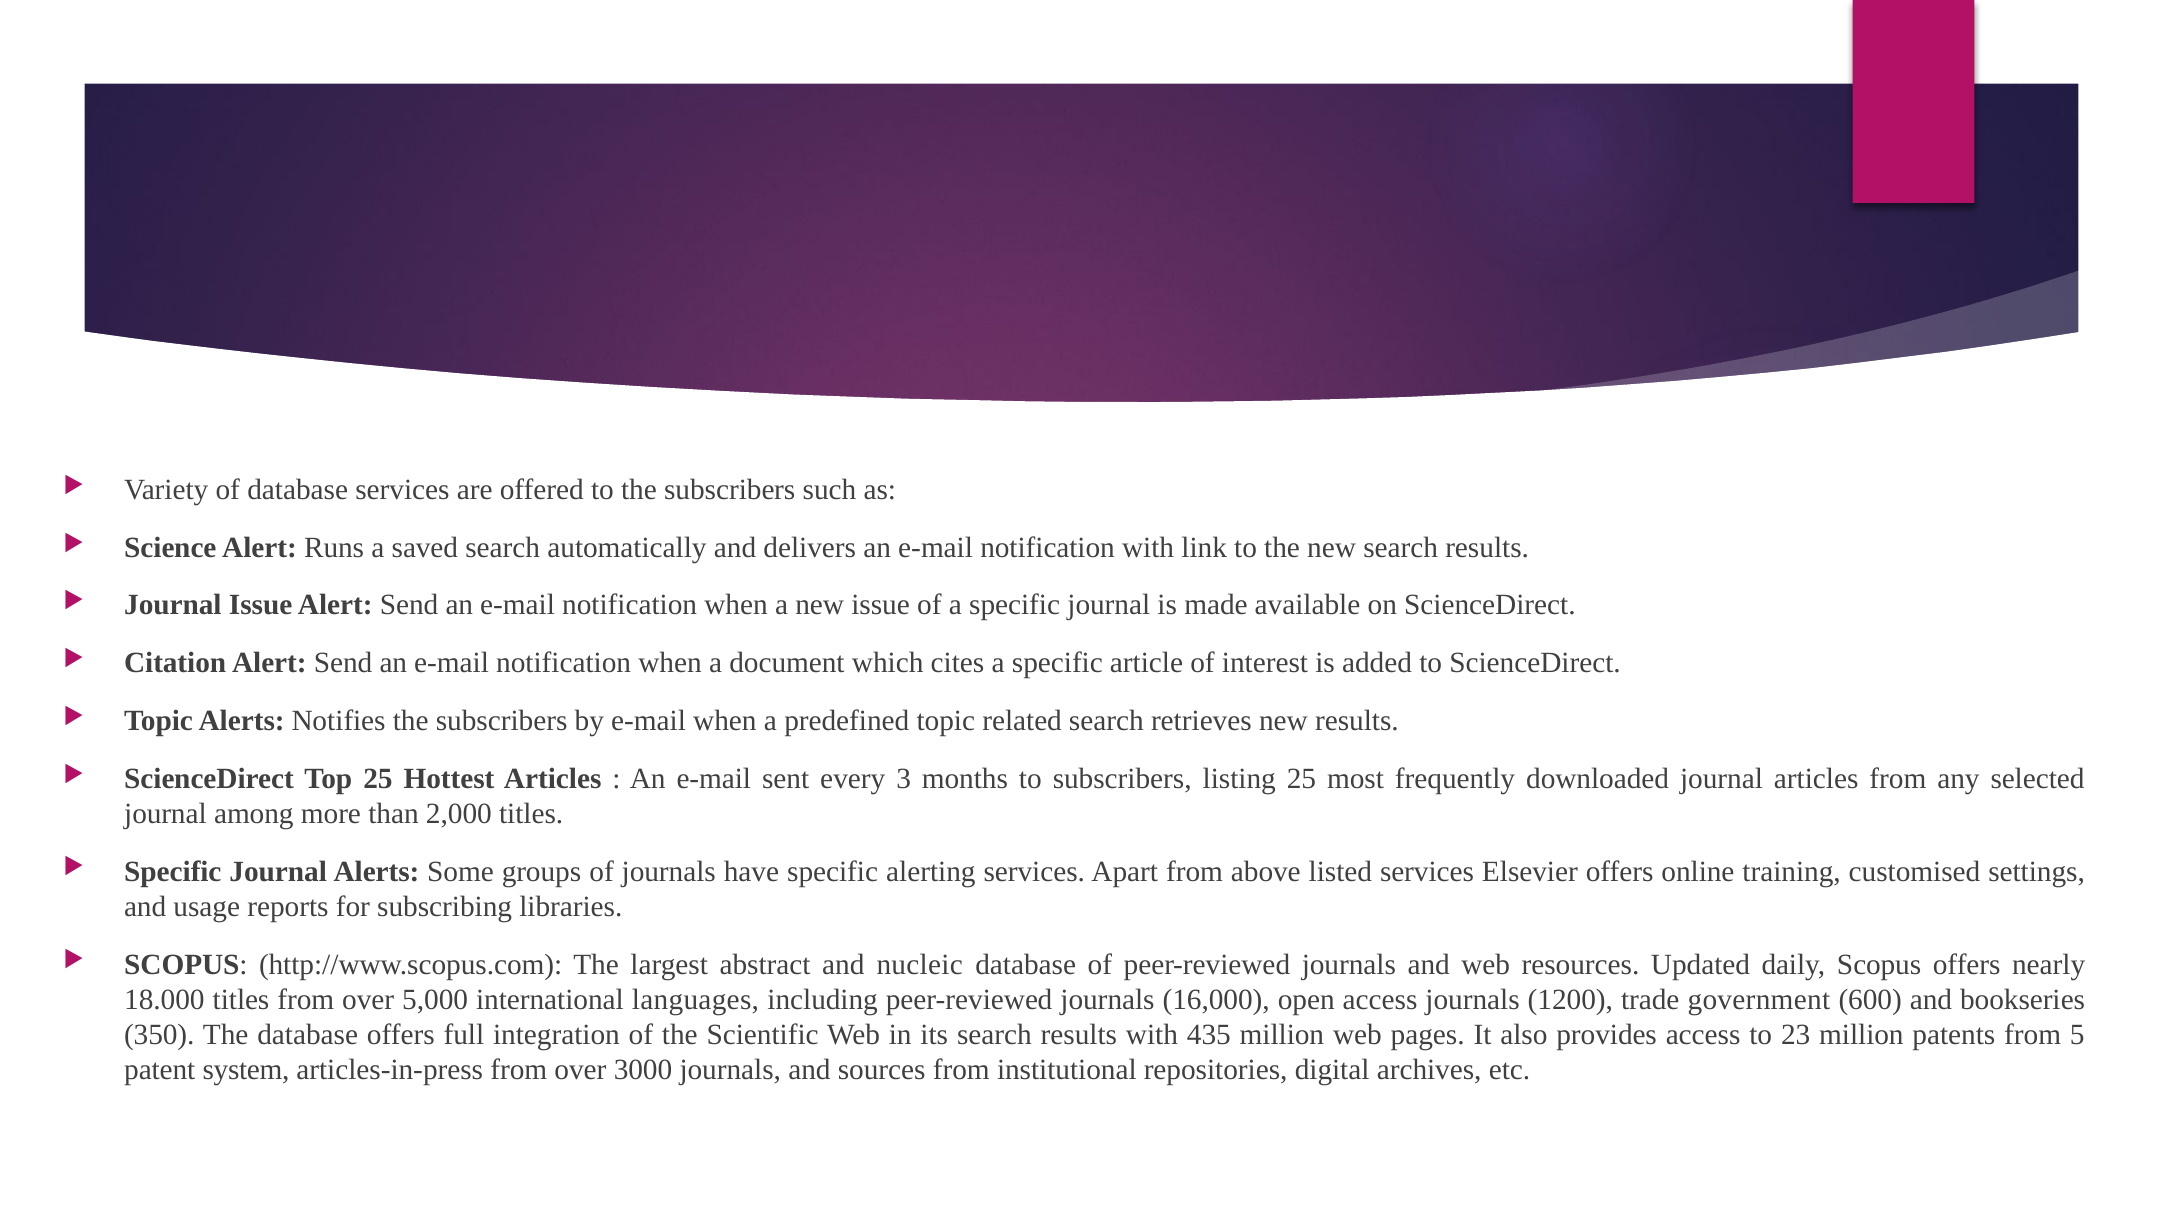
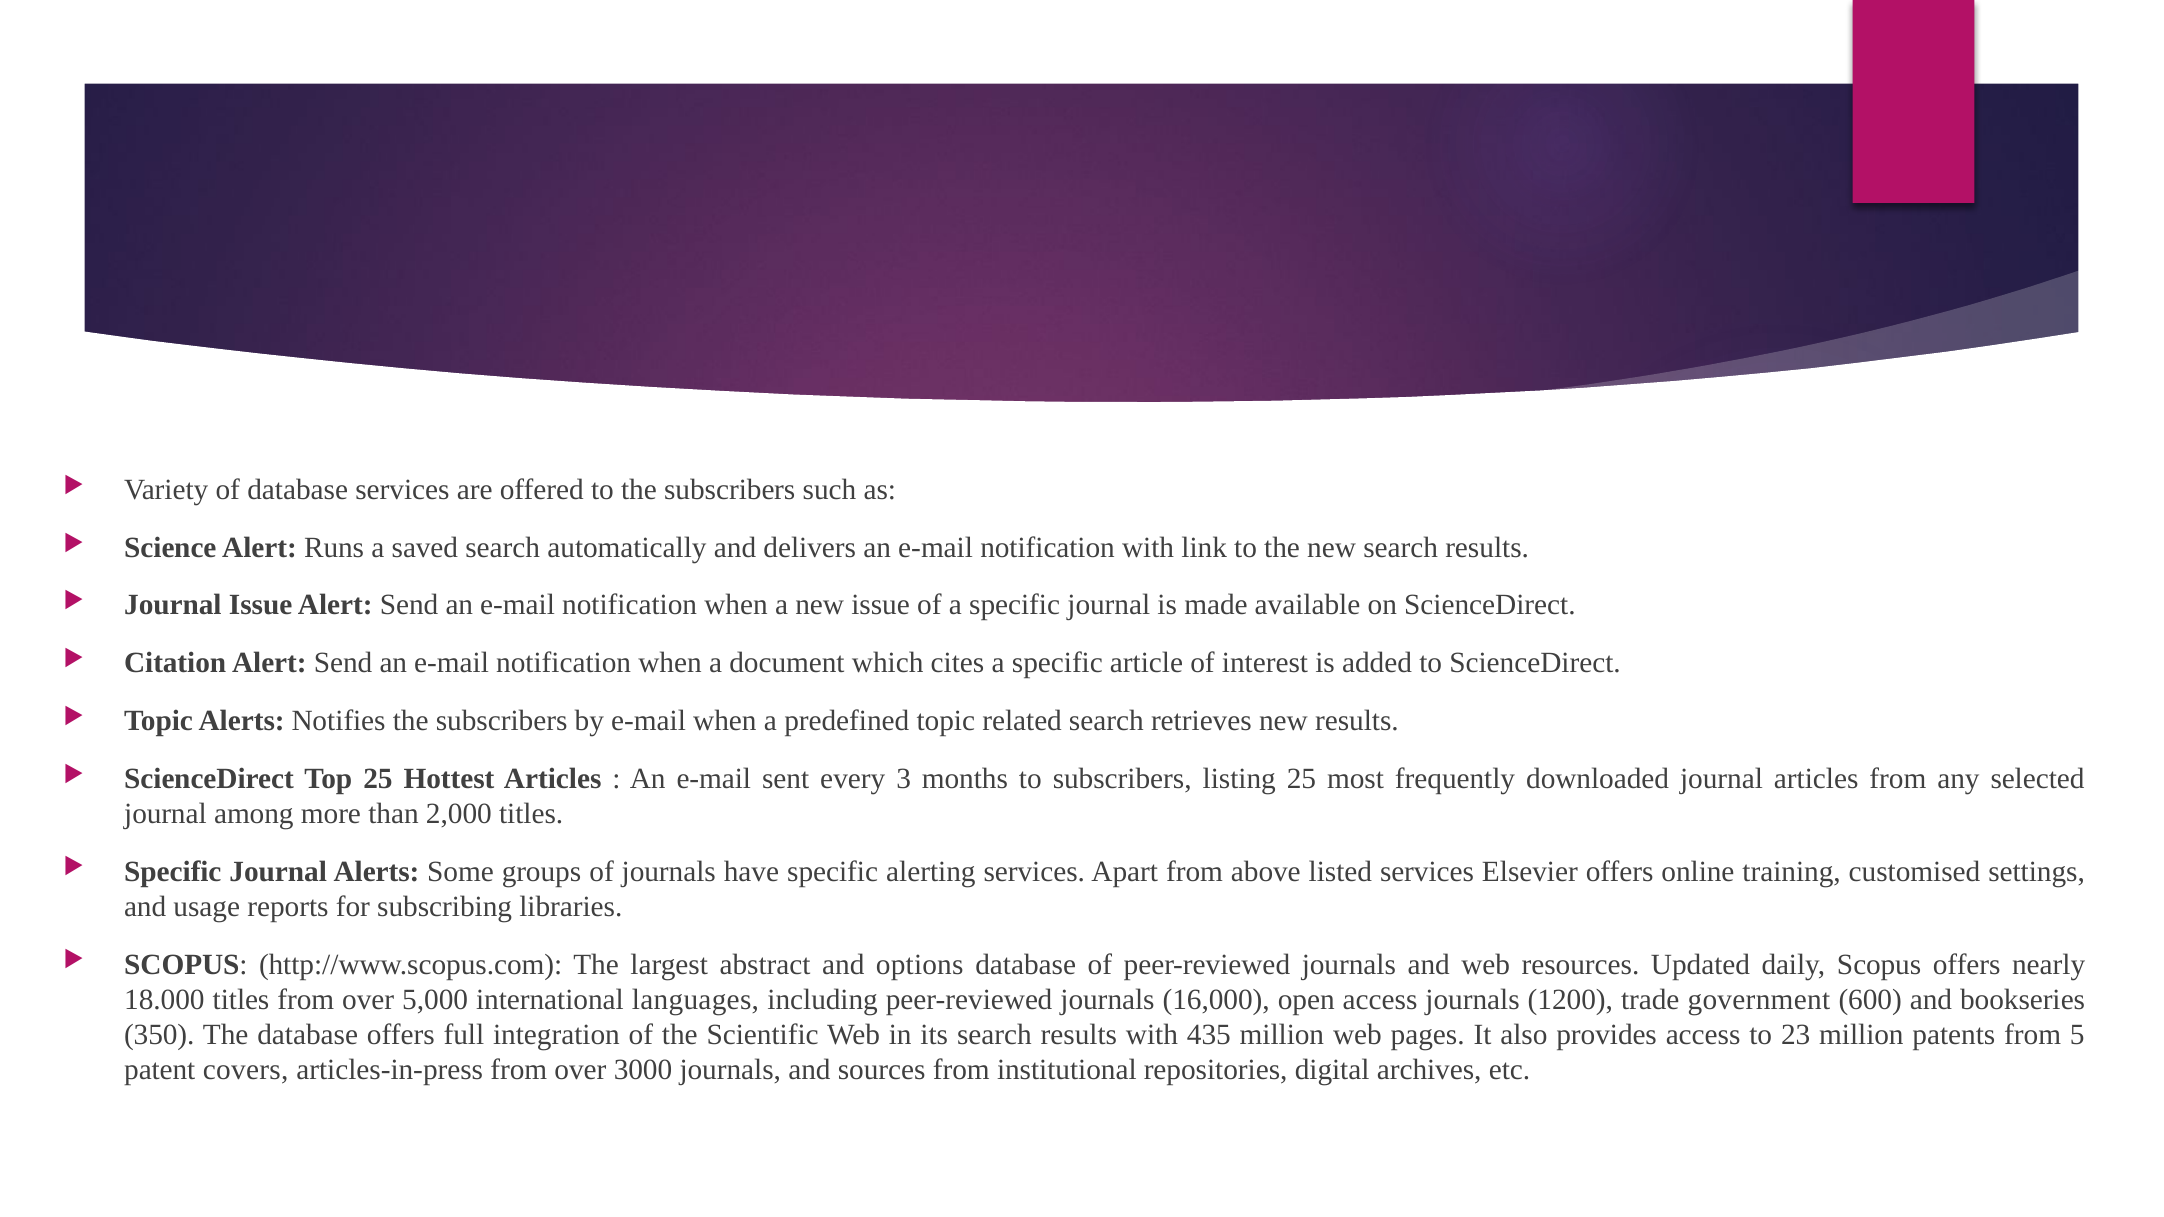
nucleic: nucleic -> options (920, 965)
system: system -> covers (246, 1070)
